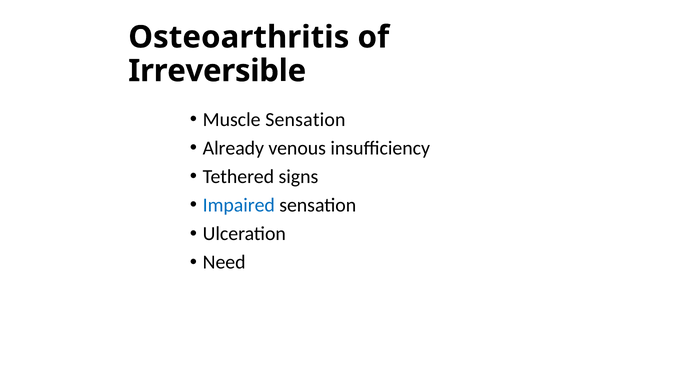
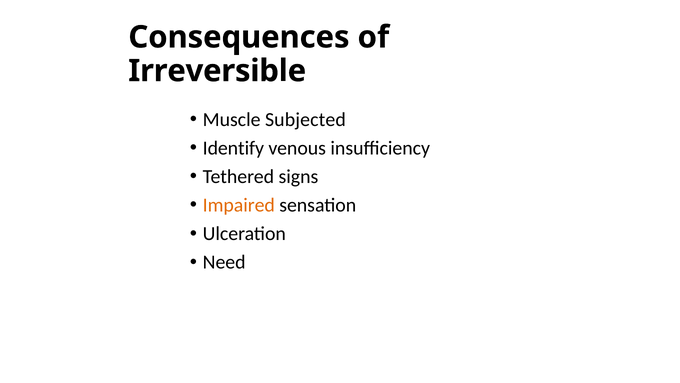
Osteoarthritis: Osteoarthritis -> Consequences (239, 37)
Muscle Sensation: Sensation -> Subjected (305, 119)
Already: Already -> Identify (233, 148)
Impaired colour: blue -> orange (239, 205)
